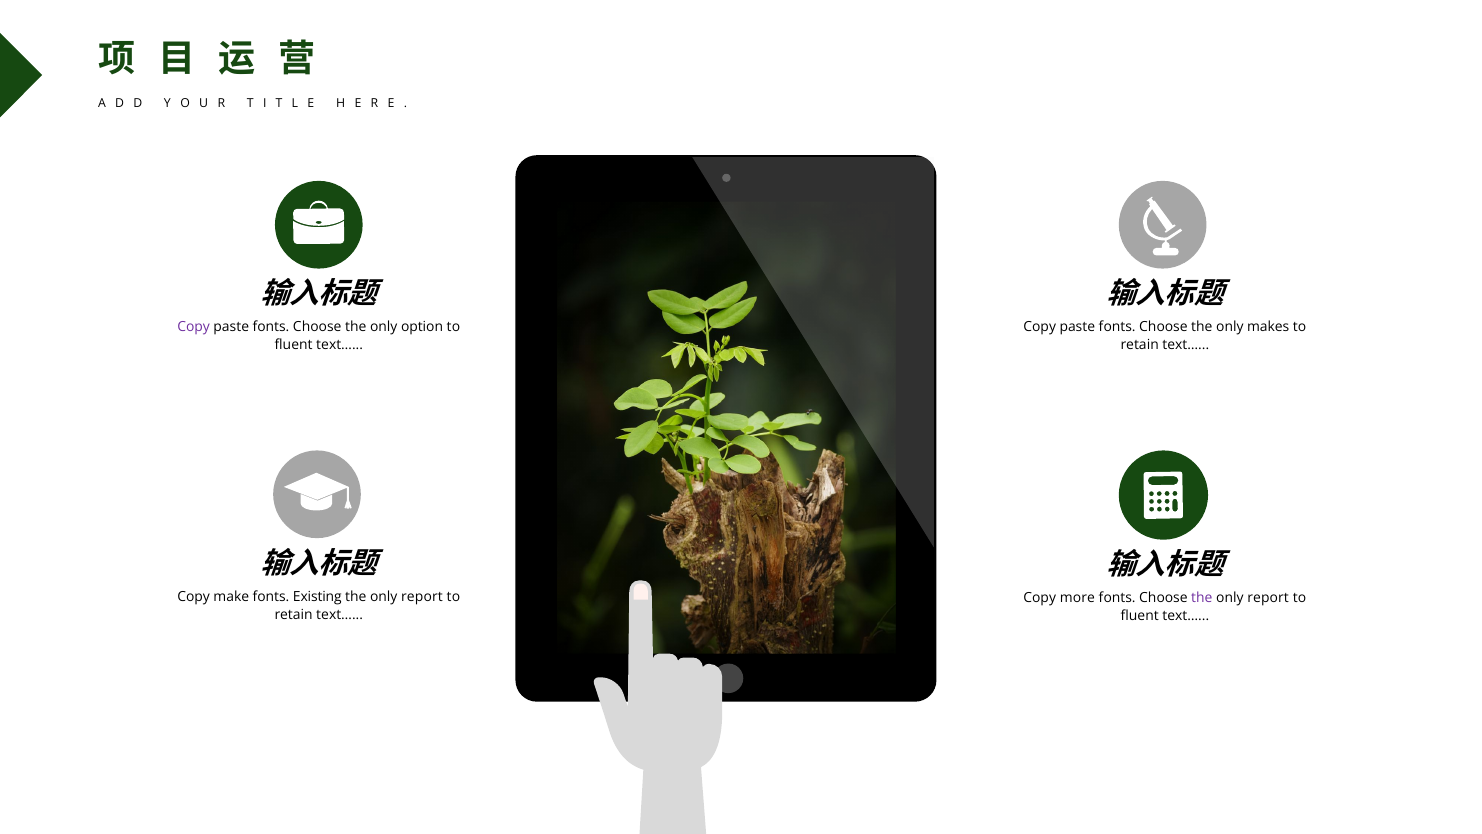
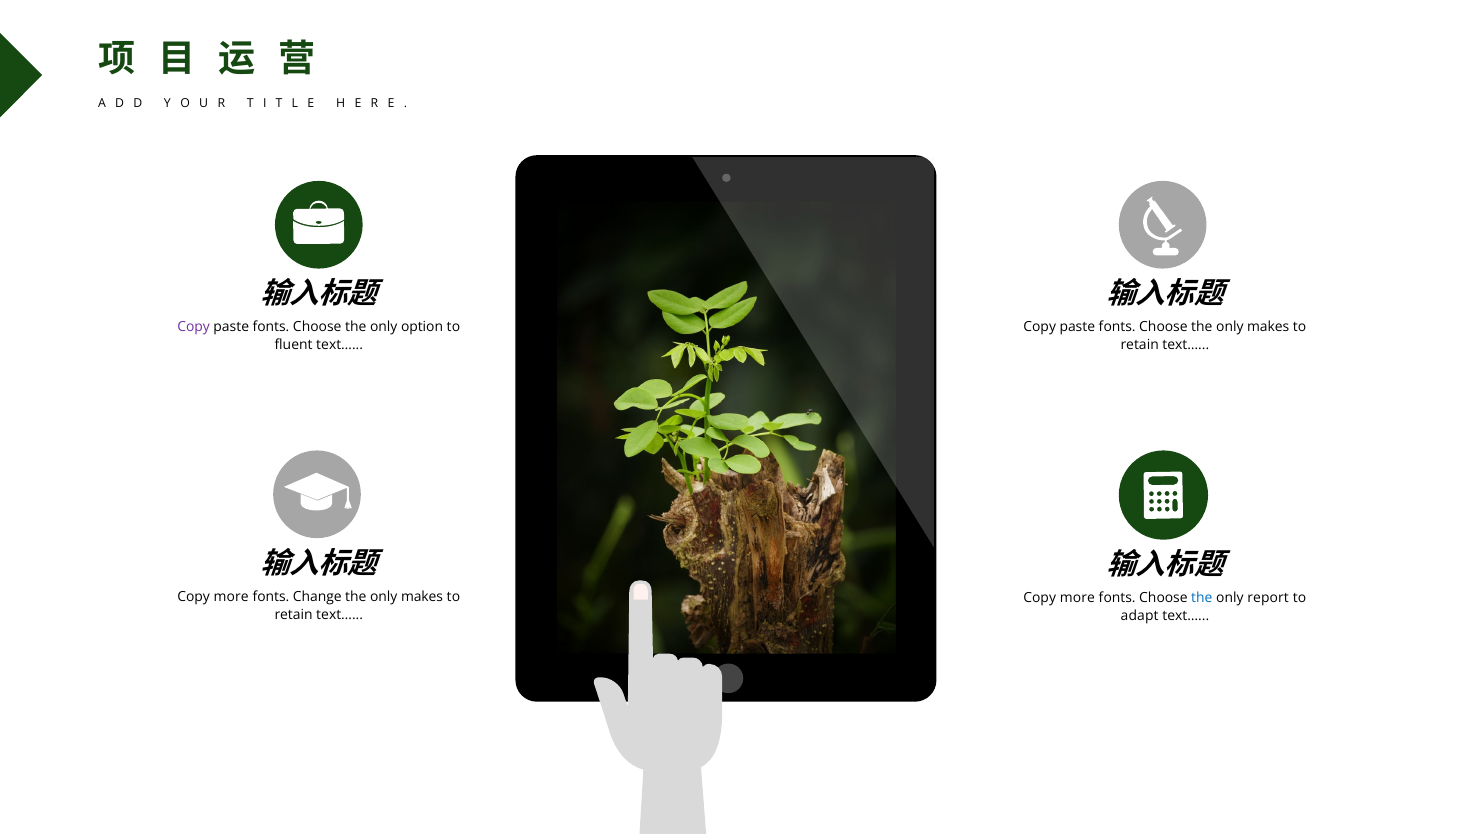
make: make -> more (231, 596)
Existing: Existing -> Change (317, 596)
report: report -> makes (422, 596)
the colour: purple -> blue (1202, 598)
fluent: fluent -> adapt (1140, 616)
